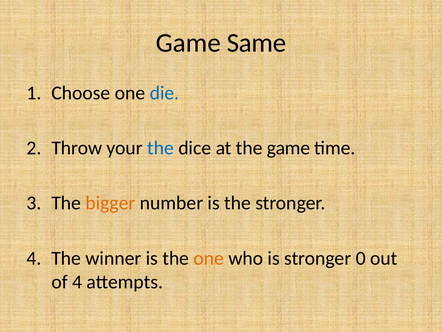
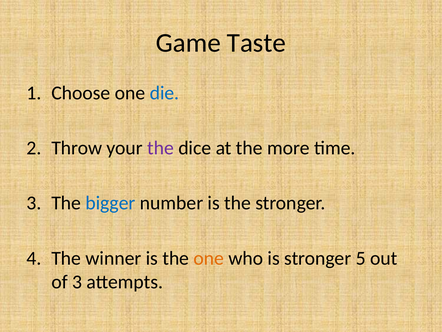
Same: Same -> Taste (256, 43)
the colour: blue -> purple (161, 148)
the game: game -> more (288, 148)
bigger colour: orange -> blue (110, 203)
0: 0 -> 5 (361, 258)
of 4: 4 -> 3 (77, 282)
